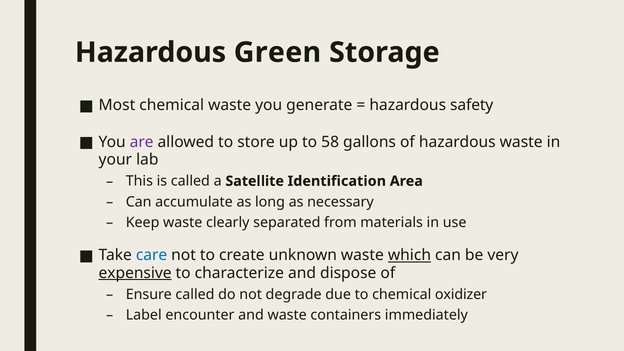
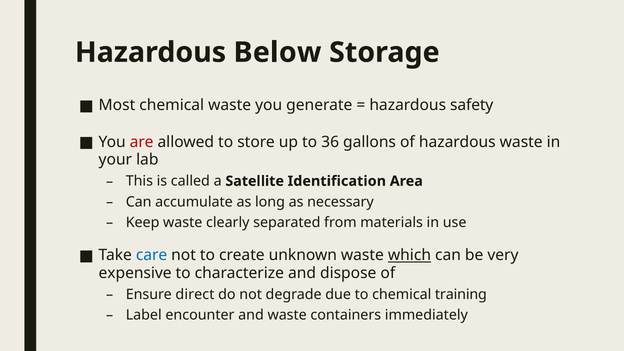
Green: Green -> Below (277, 52)
are colour: purple -> red (142, 142)
58: 58 -> 36 (330, 142)
expensive underline: present -> none (135, 273)
Ensure called: called -> direct (195, 294)
oxidizer: oxidizer -> training (461, 294)
